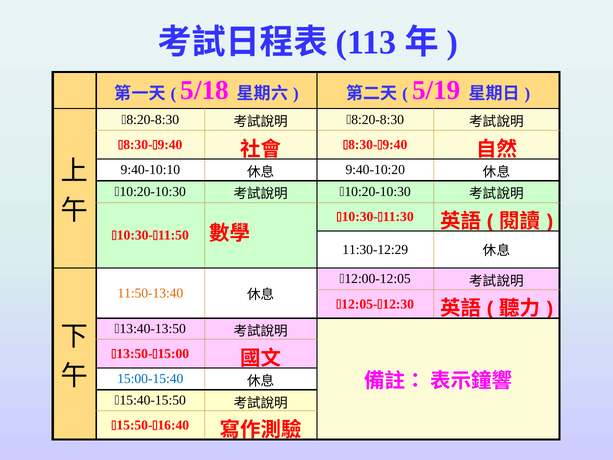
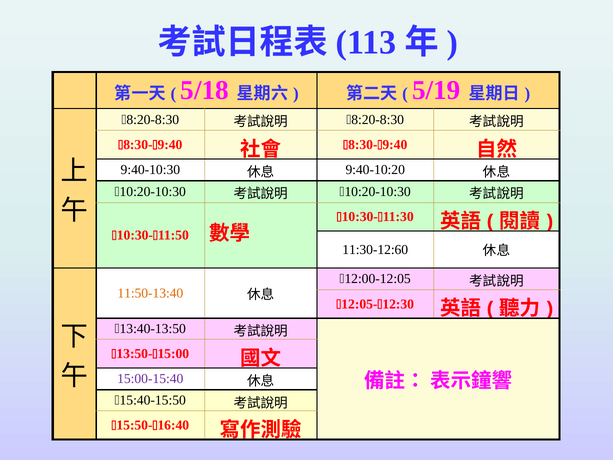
9:40-10:10: 9:40-10:10 -> 9:40-10:30 (150, 170)
11:30-12:29: 11:30-12:29 -> 11:30-12:60 (375, 249)
15:00-15:40 colour: blue -> purple (150, 379)
